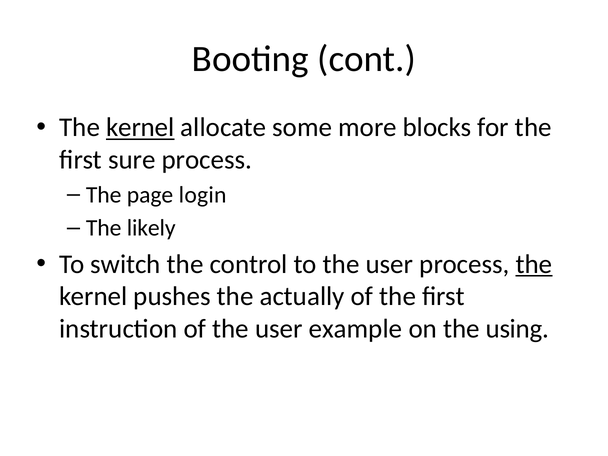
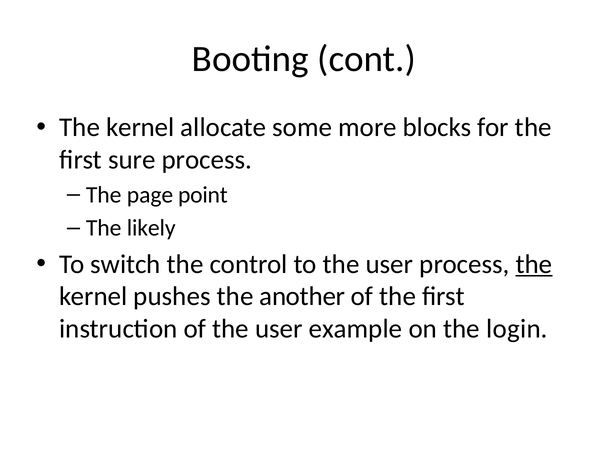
kernel underline: present -> none (140, 128)
login: login -> point (203, 195)
actually: actually -> another (302, 297)
using: using -> login (517, 329)
